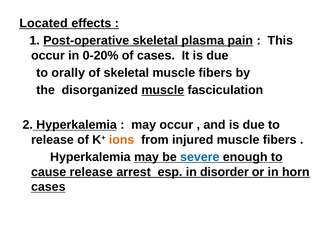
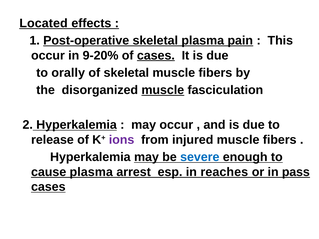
0-20%: 0-20% -> 9-20% (101, 55)
cases underline: none -> present (156, 55)
ions colour: orange -> purple (122, 140)
cause release: release -> plasma (91, 172)
disorder: disorder -> reaches (224, 172)
horn: horn -> pass (296, 172)
